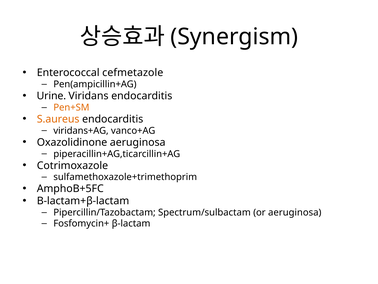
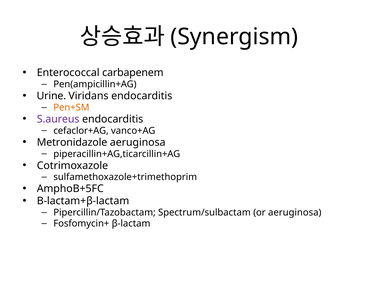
cefmetazole: cefmetazole -> carbapenem (133, 73)
S.aureus colour: orange -> purple (58, 119)
viridans+AG: viridans+AG -> cefaclor+AG (81, 130)
Oxazolidinone: Oxazolidinone -> Metronidazole (72, 142)
